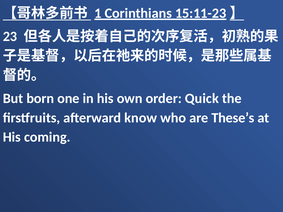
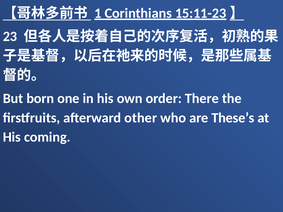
Quick: Quick -> There (202, 99)
know: know -> other (141, 118)
